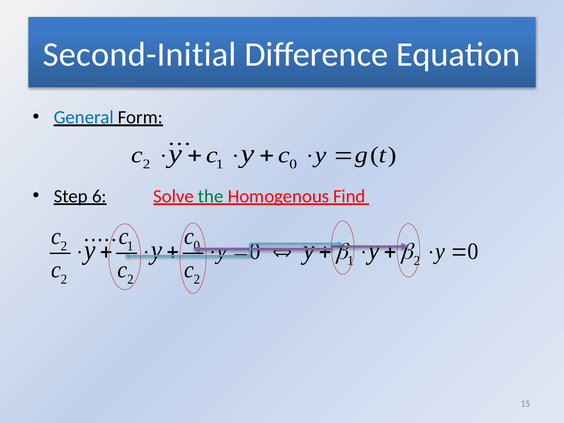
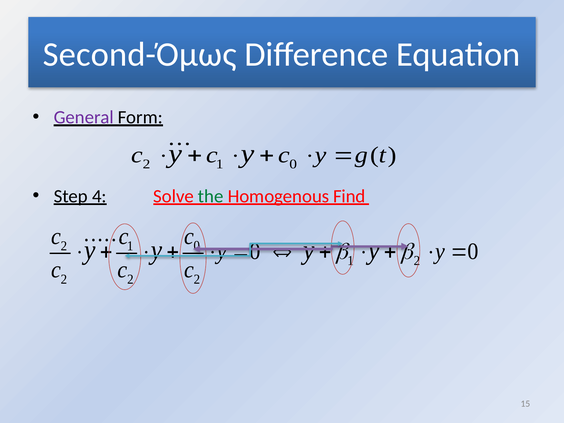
Second-Initial: Second-Initial -> Second-Όμως (140, 55)
General colour: blue -> purple (84, 117)
6: 6 -> 4 (99, 196)
